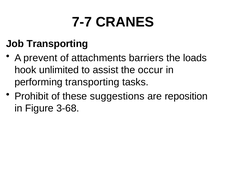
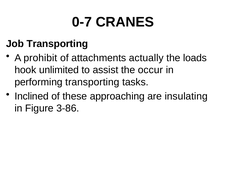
7-7: 7-7 -> 0-7 (82, 22)
prevent: prevent -> prohibit (40, 58)
barriers: barriers -> actually (146, 58)
Prohibit: Prohibit -> Inclined (32, 96)
suggestions: suggestions -> approaching (117, 96)
reposition: reposition -> insulating (186, 96)
3-68: 3-68 -> 3-86 (68, 108)
